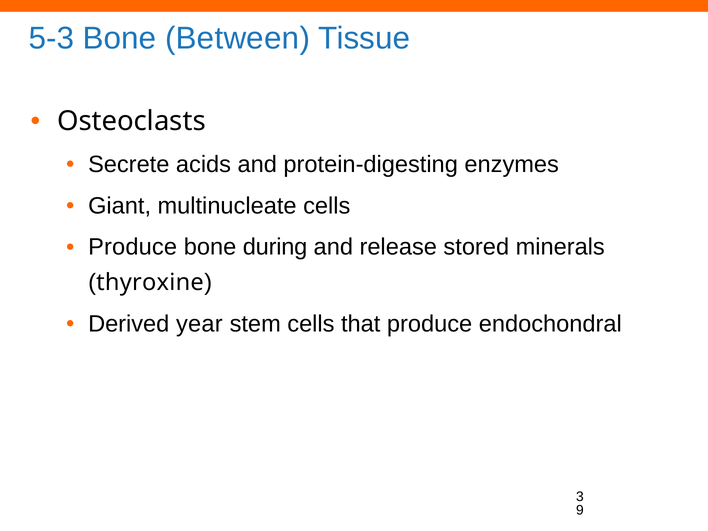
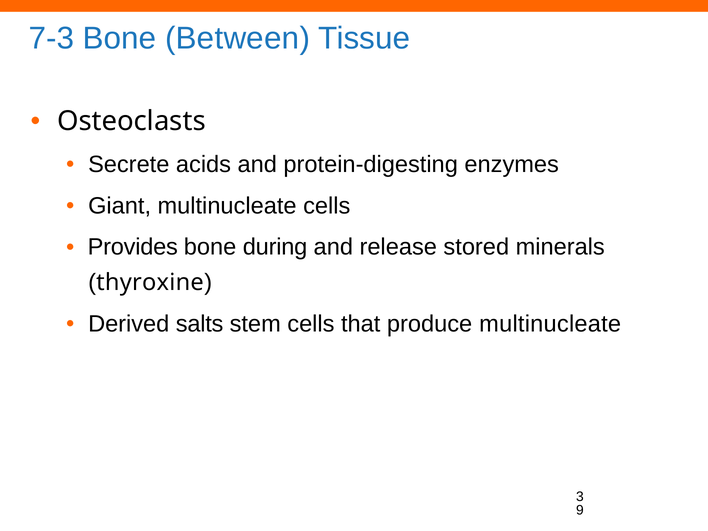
5-3: 5-3 -> 7-3 (51, 38)
Produce: Produce -> Provides (133, 247)
year: year -> salts (200, 324)
produce endochondral: endochondral -> multinucleate (550, 324)
